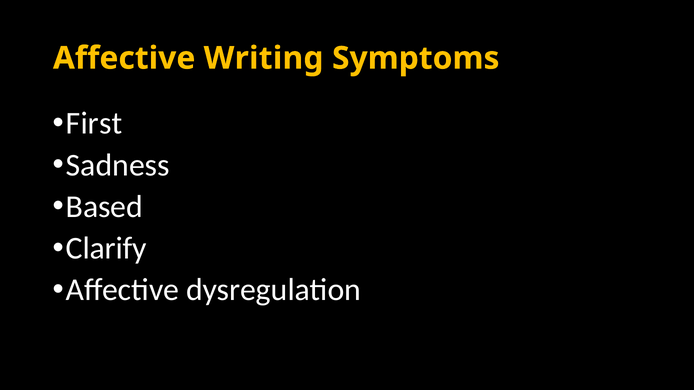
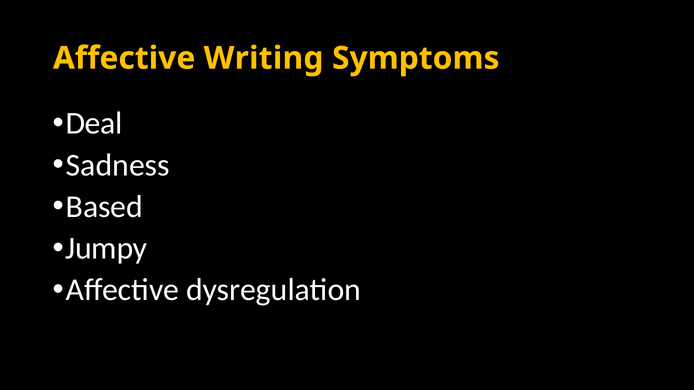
First: First -> Deal (94, 124)
Clarify: Clarify -> Jumpy (106, 248)
